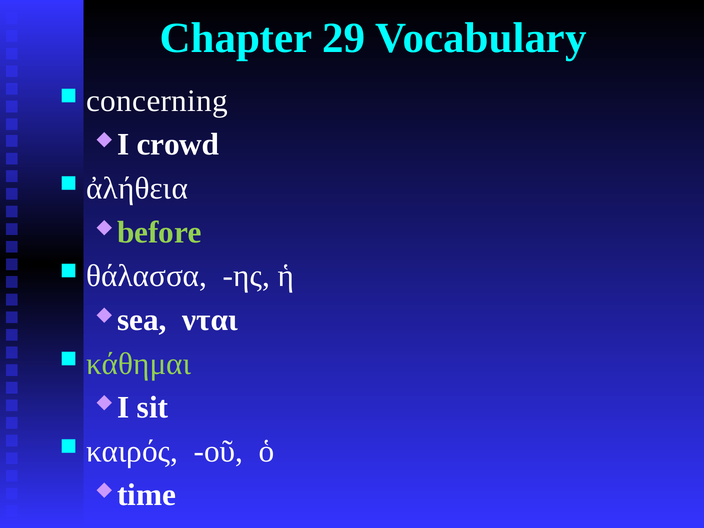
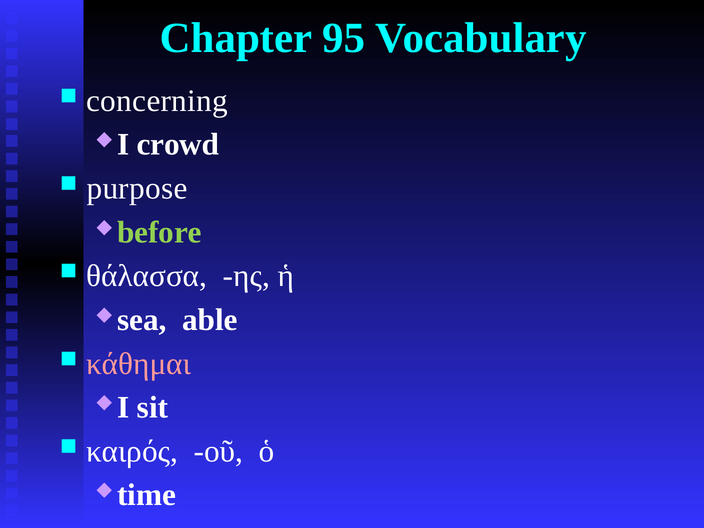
29: 29 -> 95 (344, 38)
ἀλήθεια: ἀλήθεια -> purpose (137, 188)
νται: νται -> able (210, 320)
κάθημαι colour: light green -> pink (139, 364)
